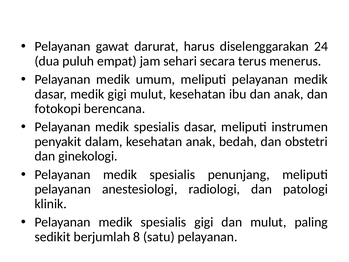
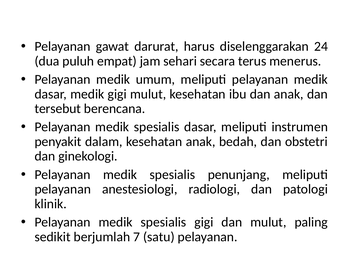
fotokopi: fotokopi -> tersebut (58, 109)
8: 8 -> 7 (137, 237)
